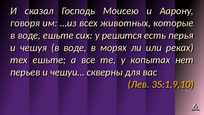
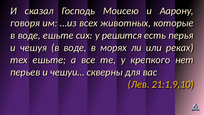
копытах: копытах -> крепкого (150, 60)
35:1,9,10: 35:1,9,10 -> 21:1,9,10 (173, 84)
